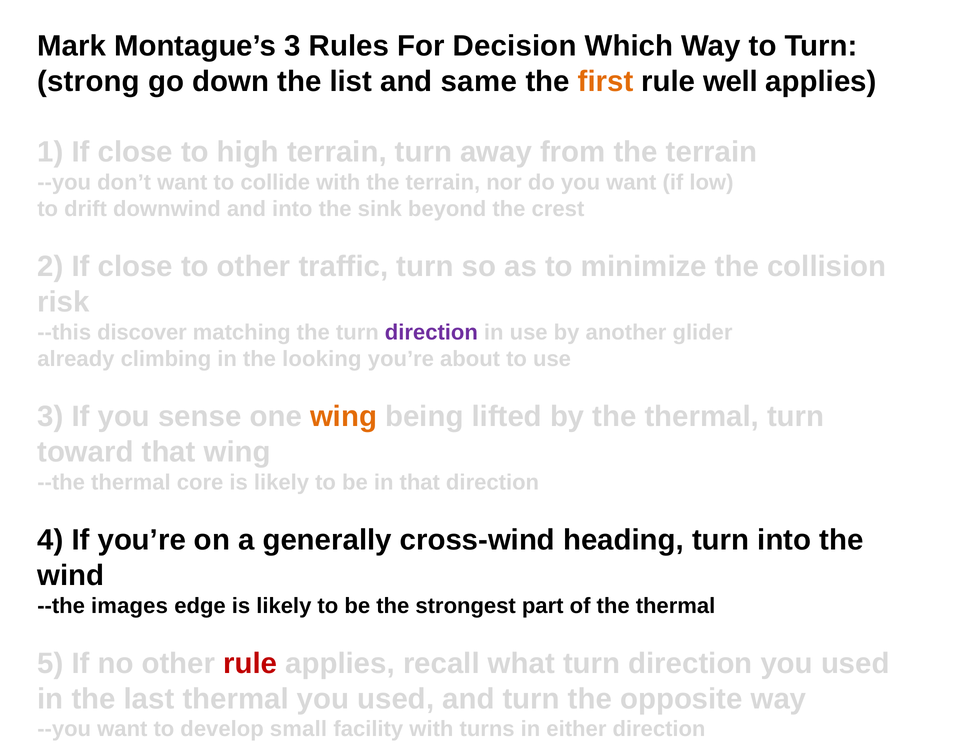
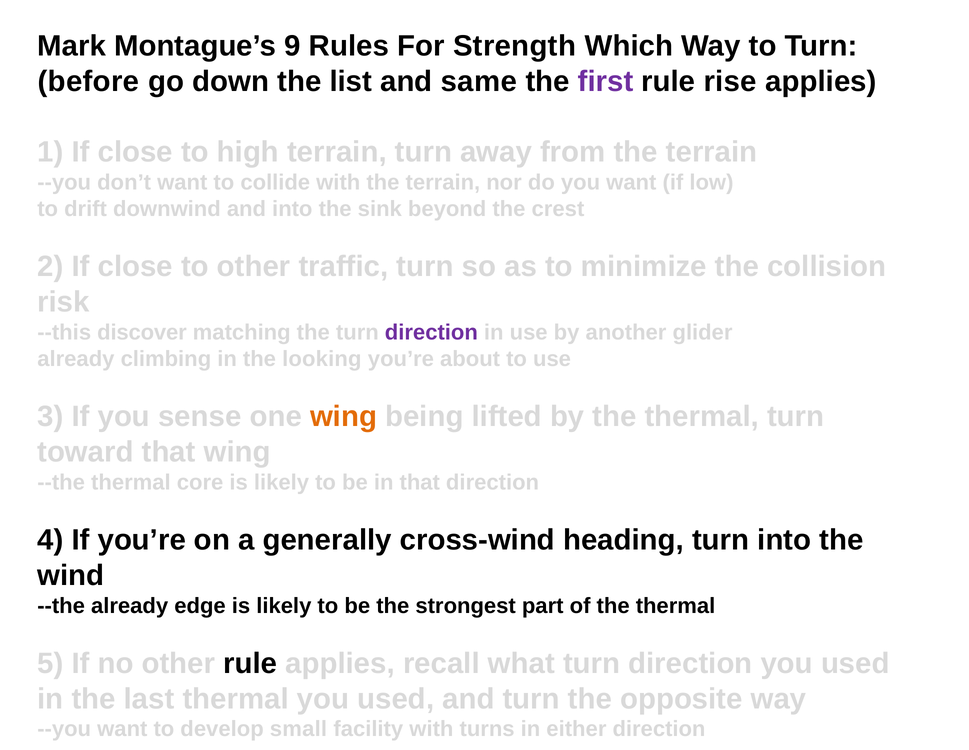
Montague’s 3: 3 -> 9 (293, 46)
Decision: Decision -> Strength (515, 46)
strong: strong -> before (89, 82)
first colour: orange -> purple (606, 82)
well: well -> rise (730, 82)
--the images: images -> already (130, 606)
rule colour: red -> black (250, 664)
